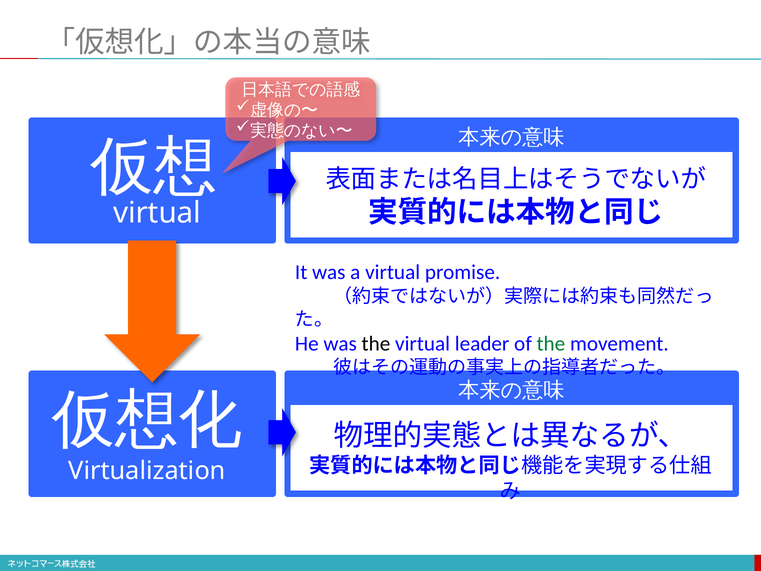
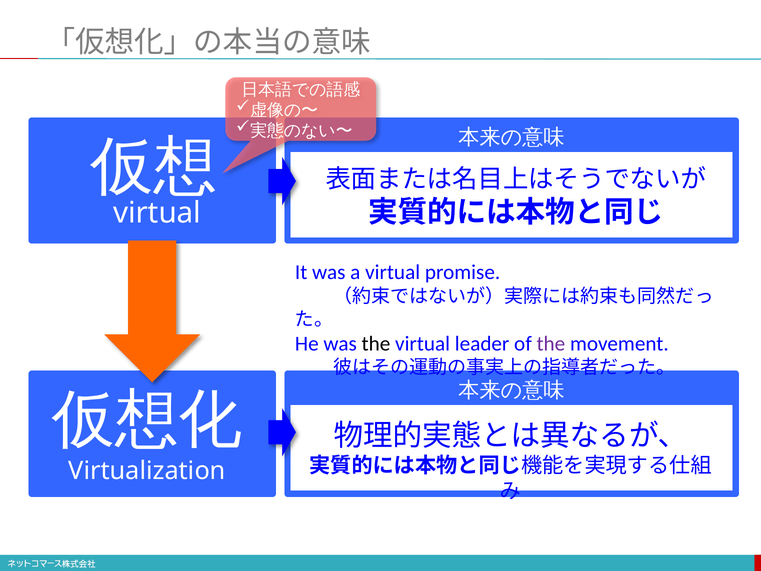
the colour: green -> purple (551, 343)
